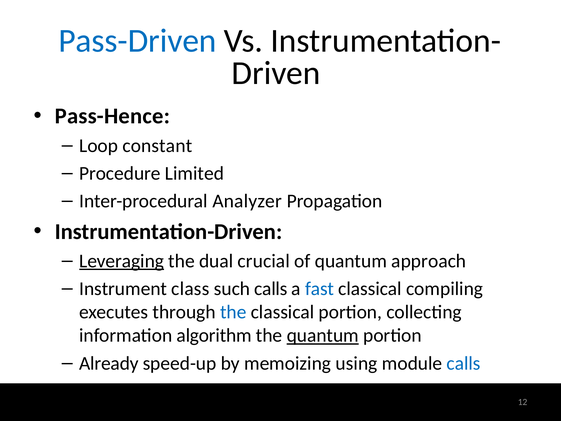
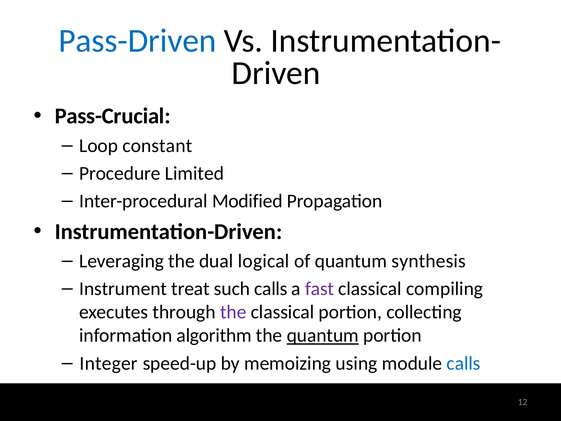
Pass-Hence: Pass-Hence -> Pass-Crucial (113, 116)
Analyzer: Analyzer -> Modified (247, 201)
Leveraging underline: present -> none (122, 261)
crucial: crucial -> logical (264, 261)
approach: approach -> synthesis (429, 261)
class: class -> treat (190, 289)
fast colour: blue -> purple (320, 289)
the colour: blue -> purple (233, 312)
Already: Already -> Integer (109, 363)
